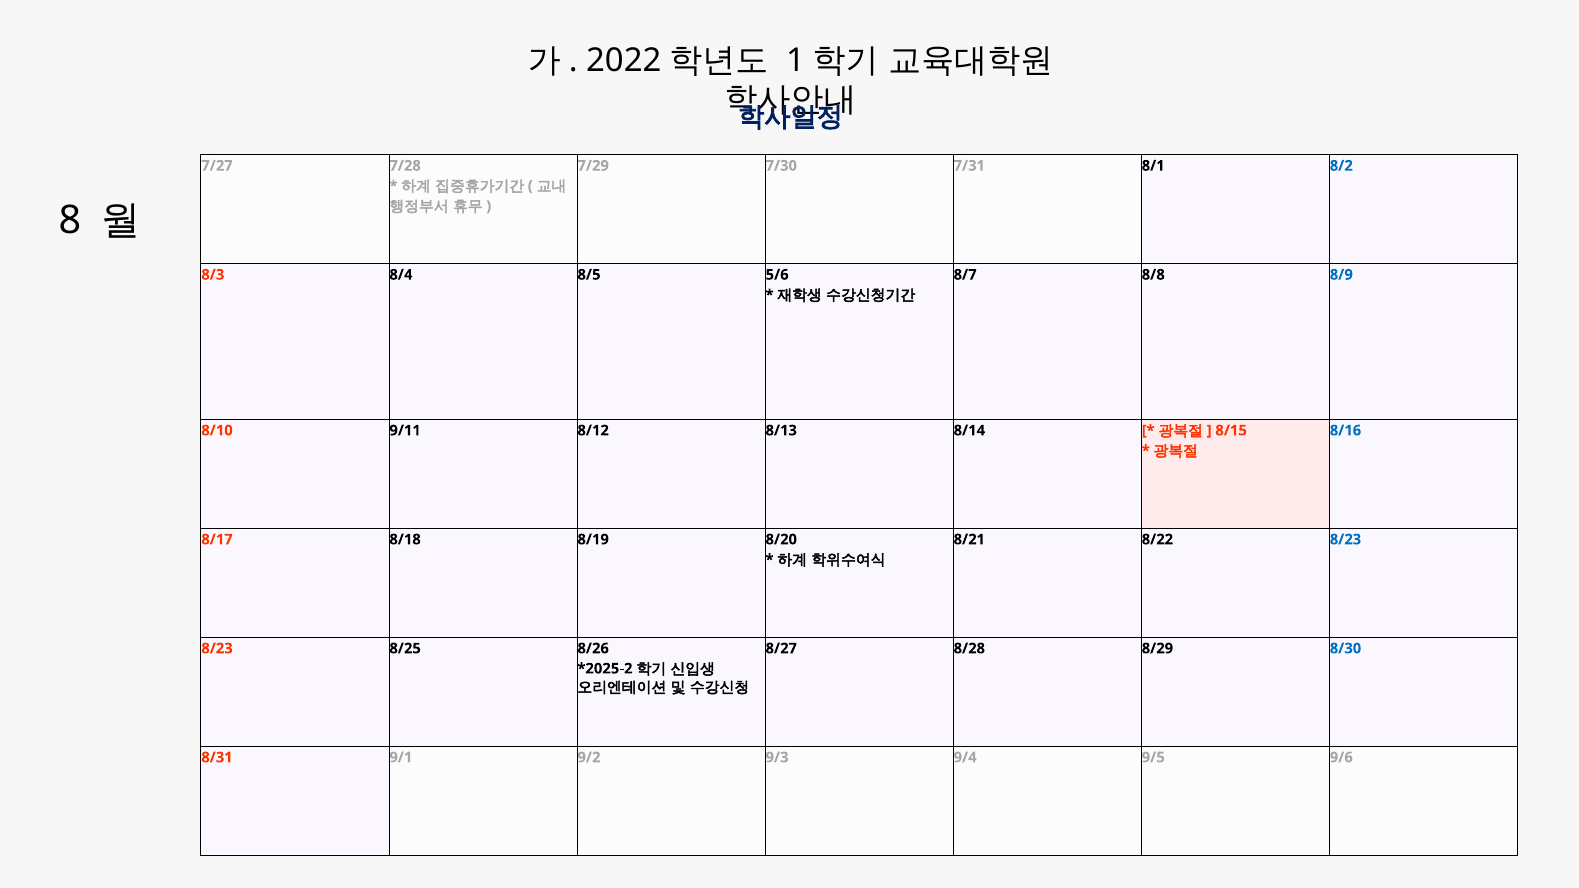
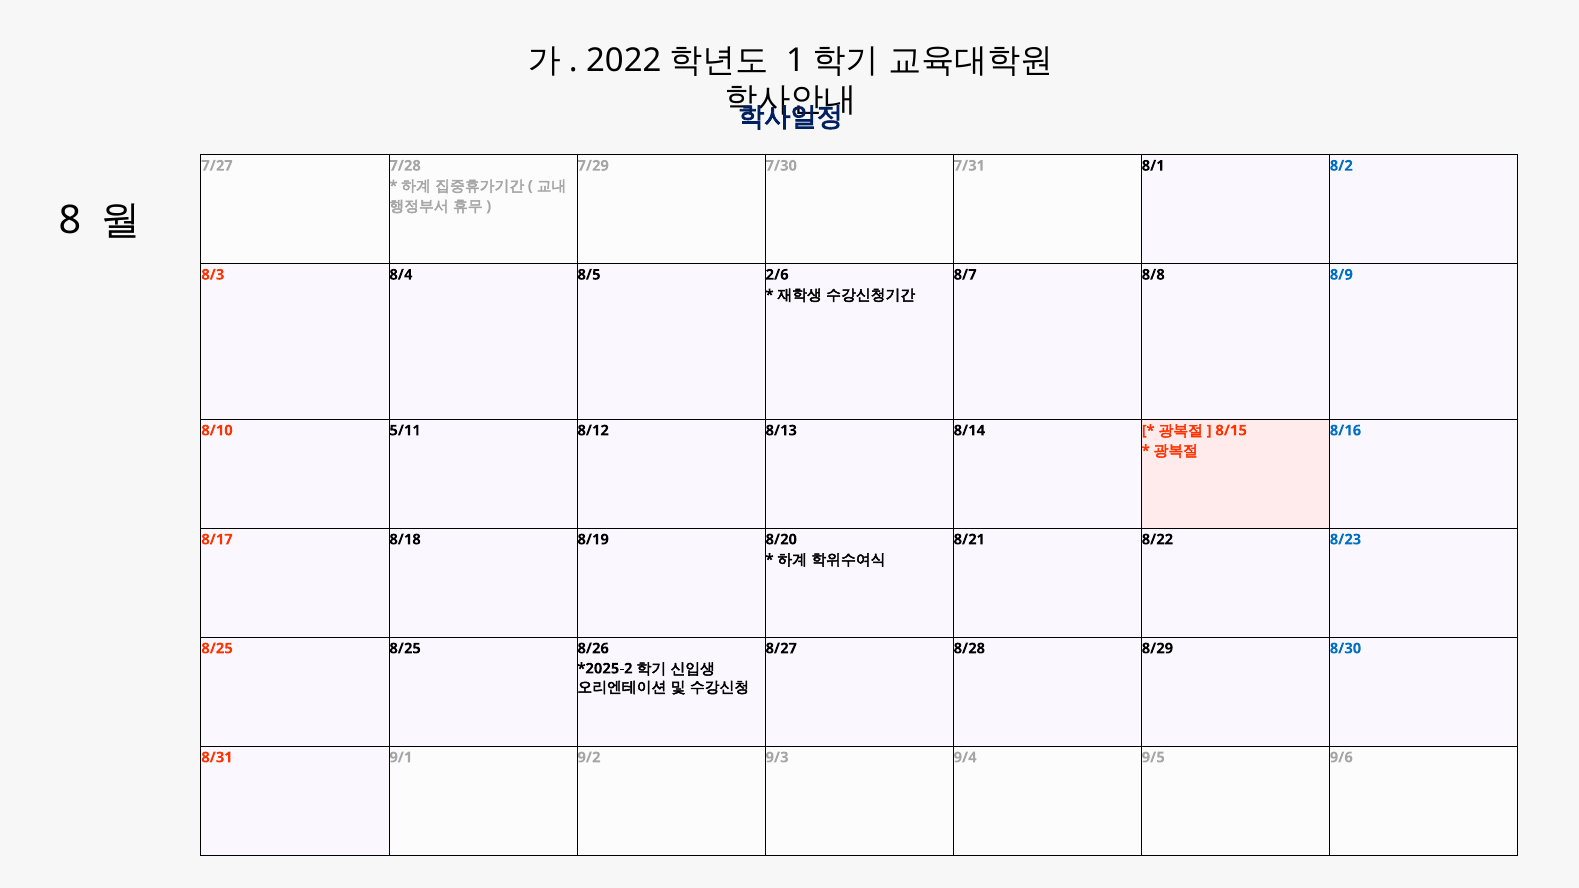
5/6: 5/6 -> 2/6 (777, 275)
9/11: 9/11 -> 5/11 (405, 431)
8/23: 8/23 -> 8/25 (217, 649)
